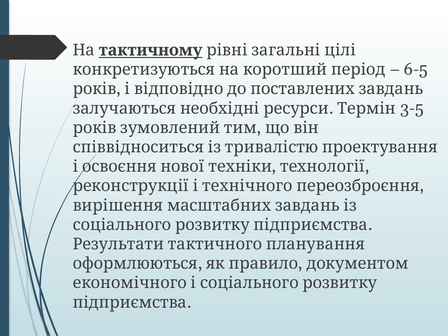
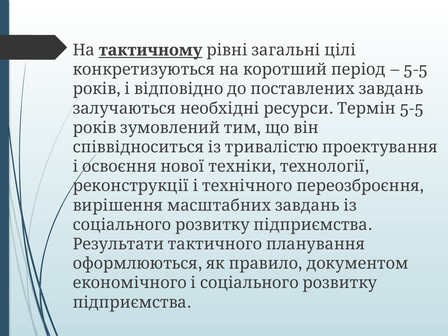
6-5: 6-5 -> 5-5 (416, 70)
3-5: 3-5 -> 5-5 (412, 108)
